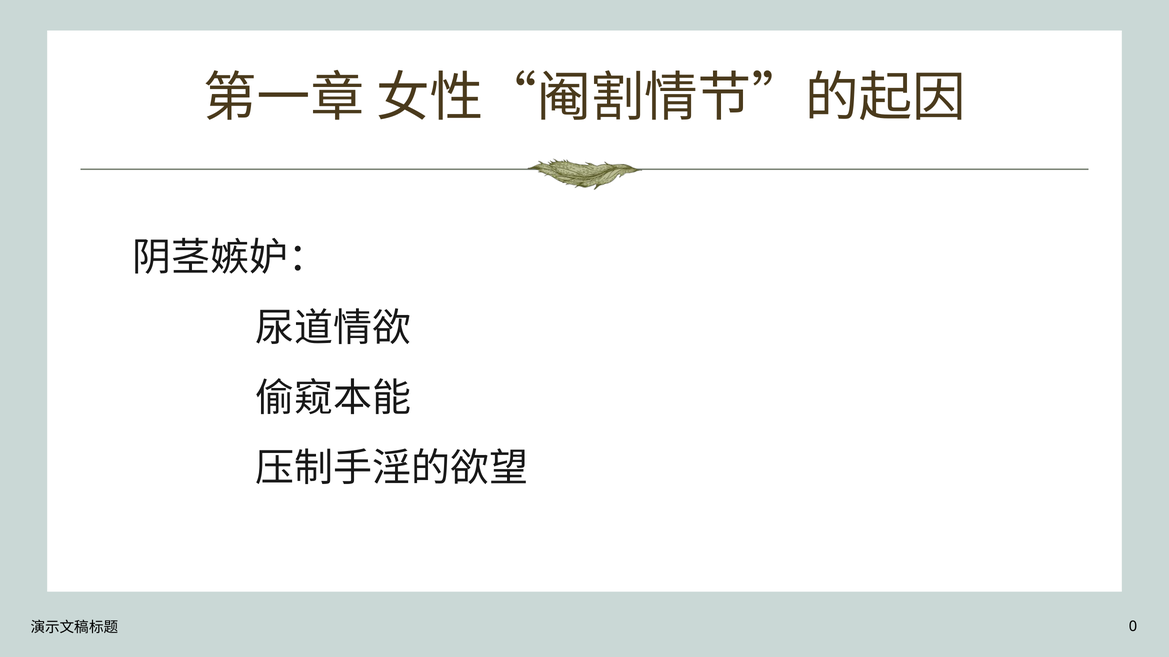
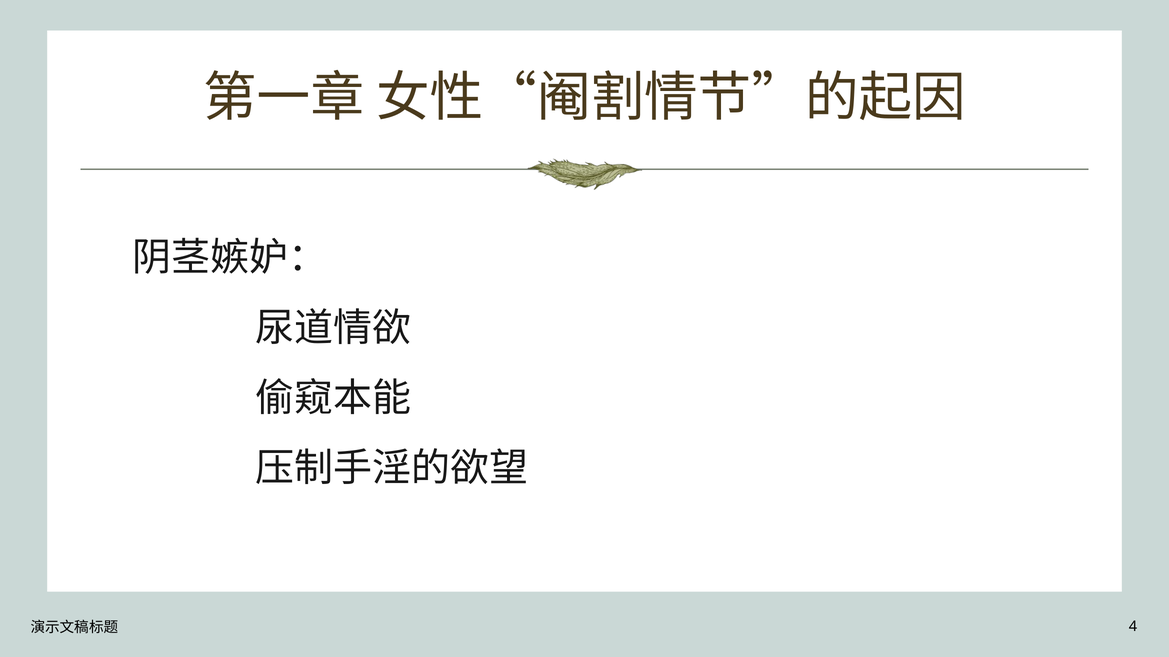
0: 0 -> 4 (1133, 627)
